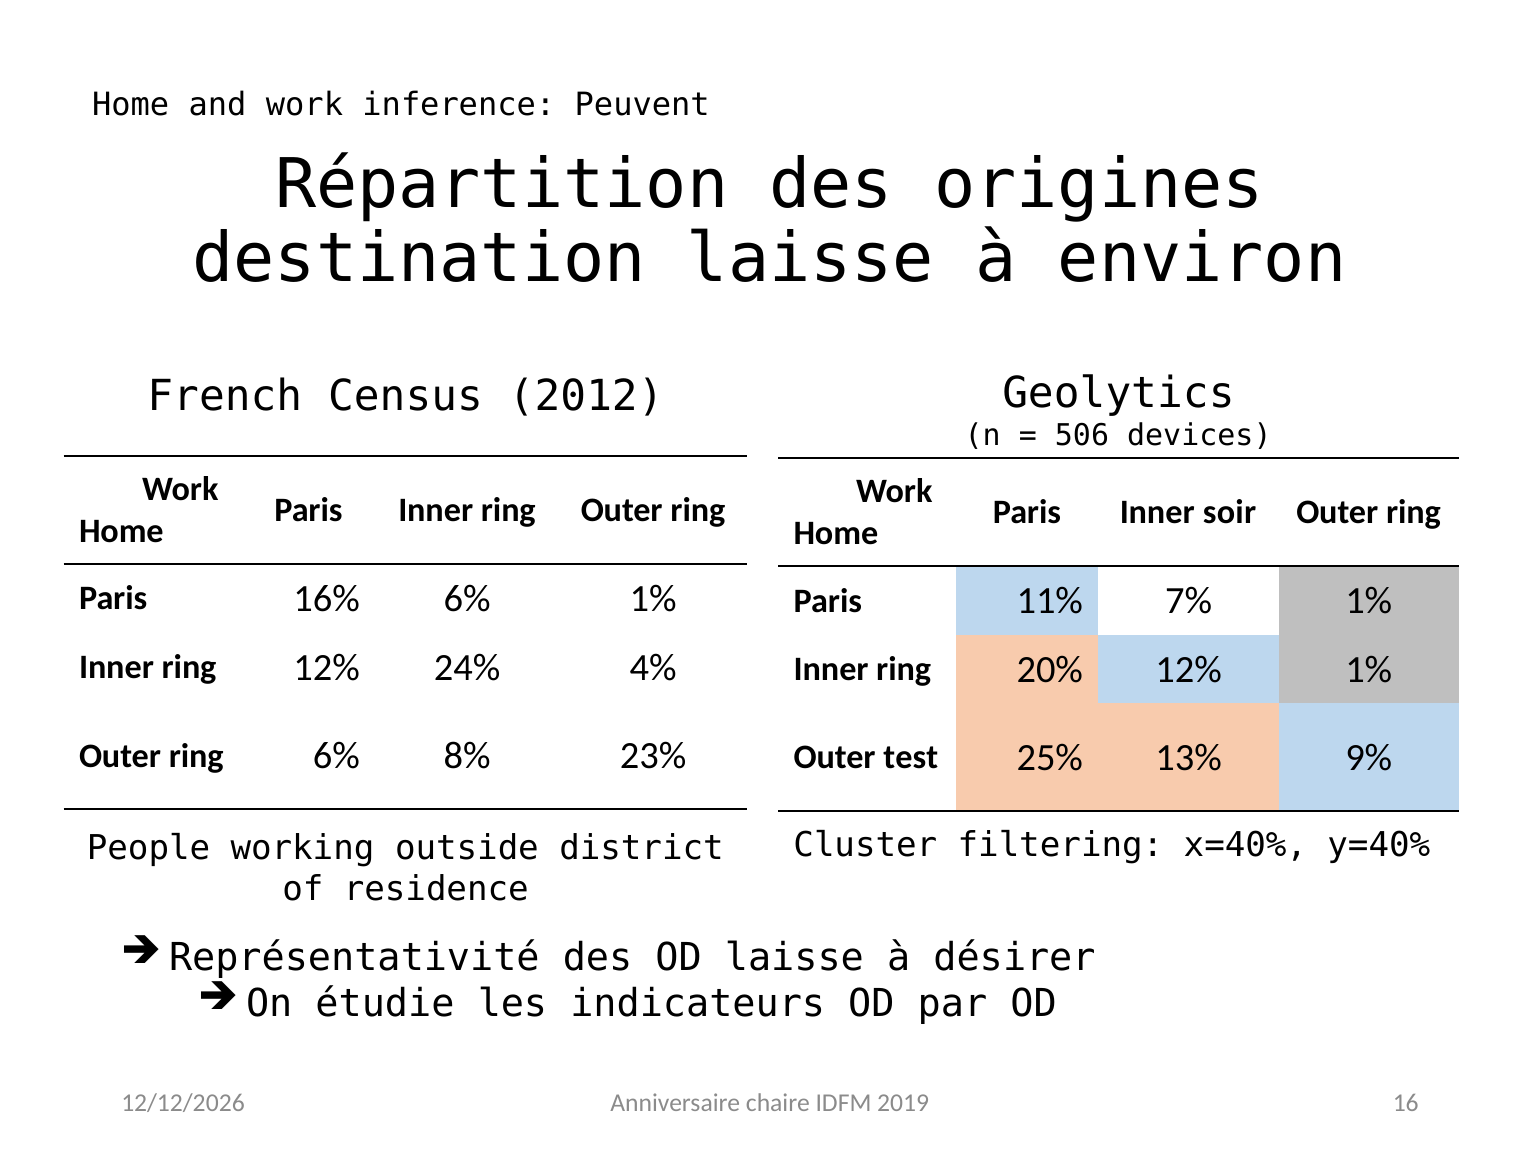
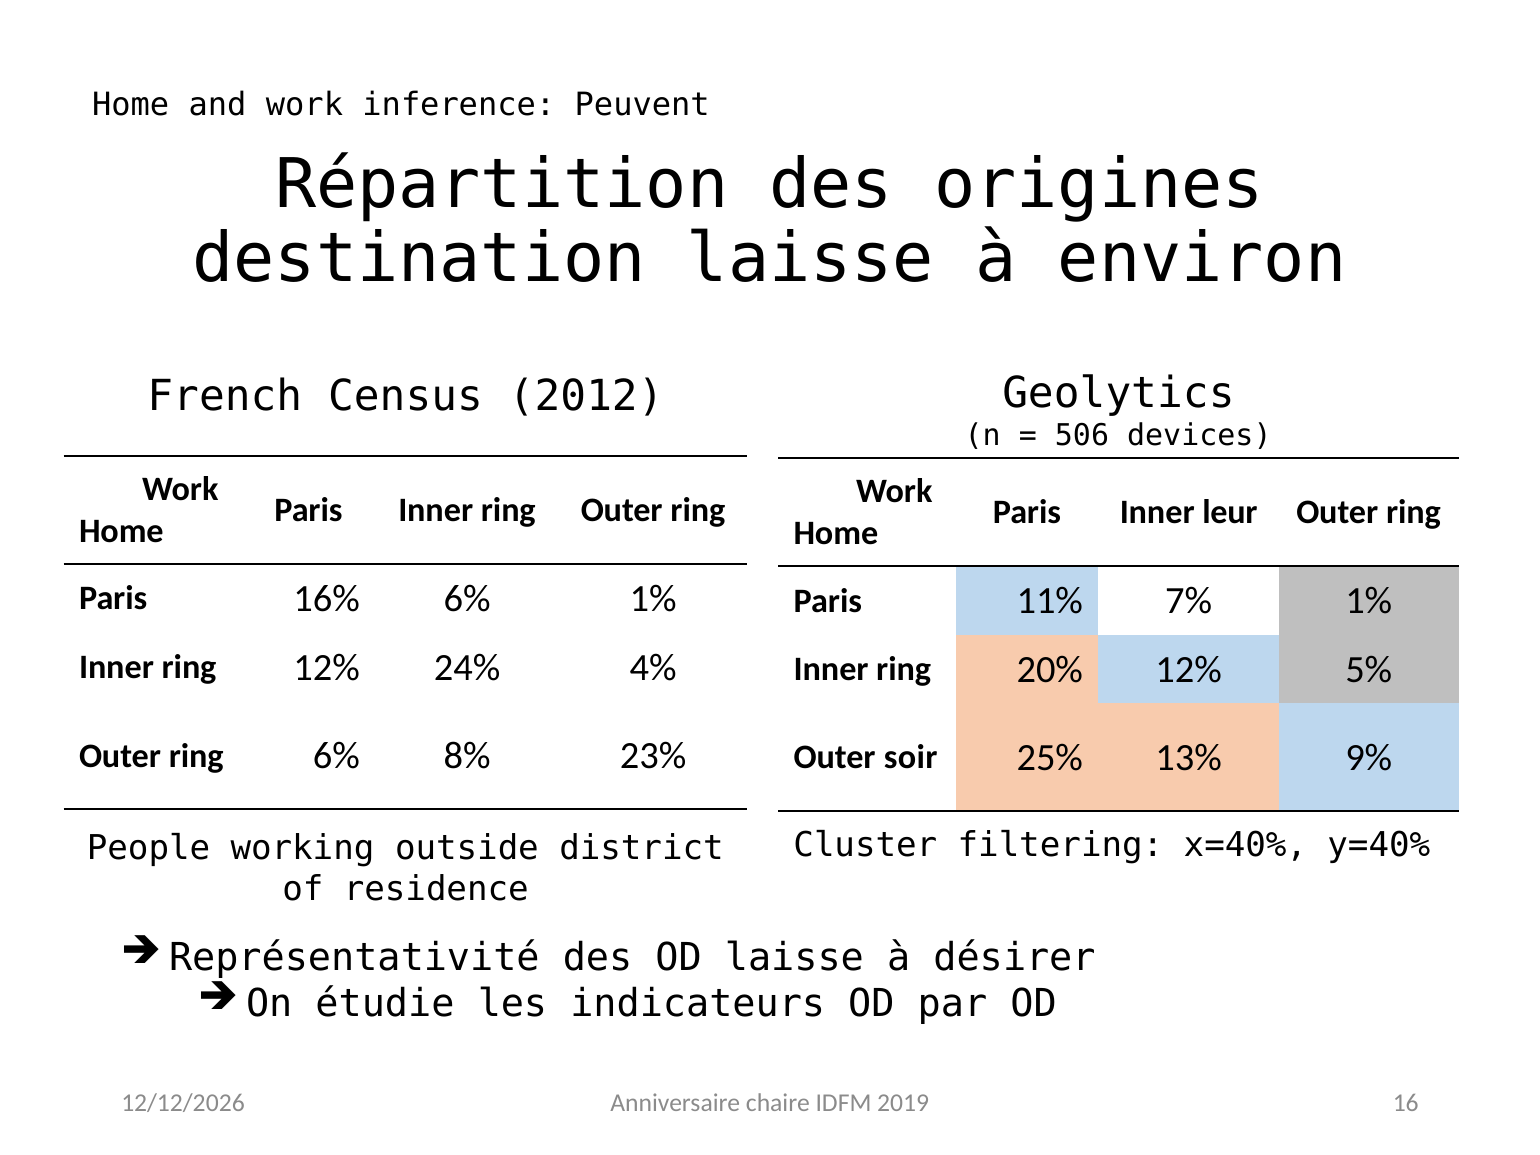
soir: soir -> leur (1230, 513)
12% 1%: 1% -> 5% (1369, 670)
test: test -> soir (911, 758)
